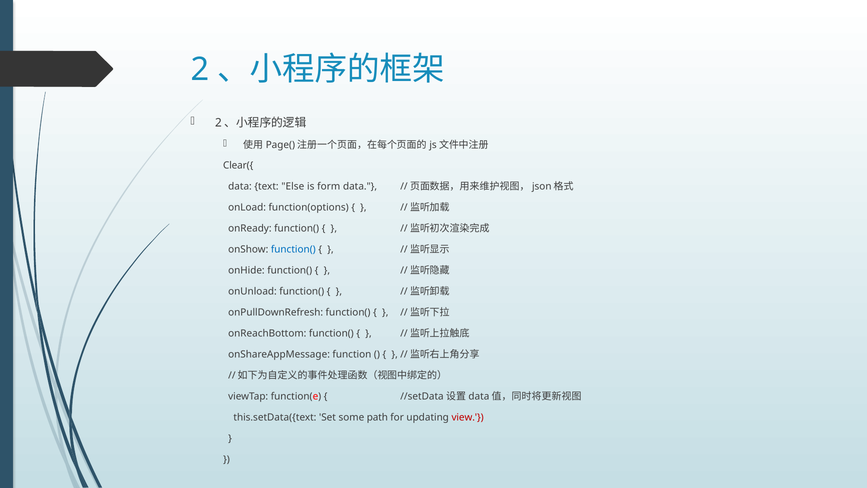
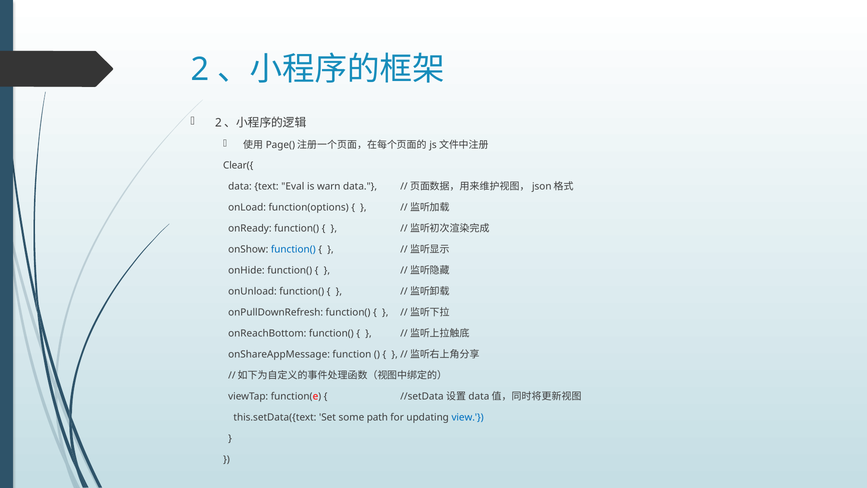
Else: Else -> Eval (293, 187)
form: form -> warn (329, 187)
view colour: red -> blue (468, 417)
